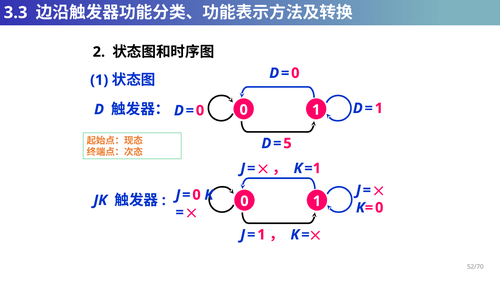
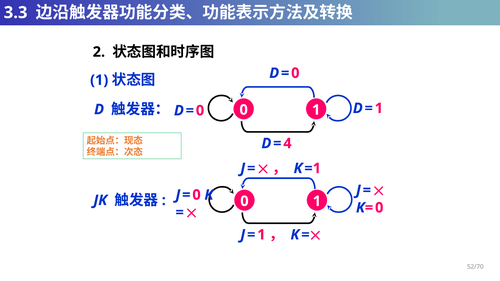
5: 5 -> 4 (287, 143)
